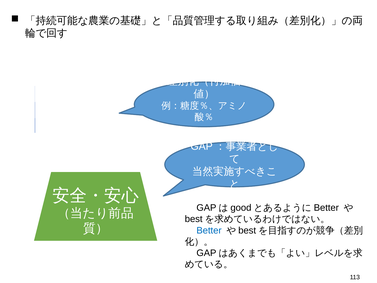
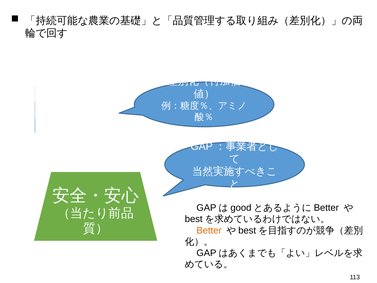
Better colour: blue -> orange (209, 230)
